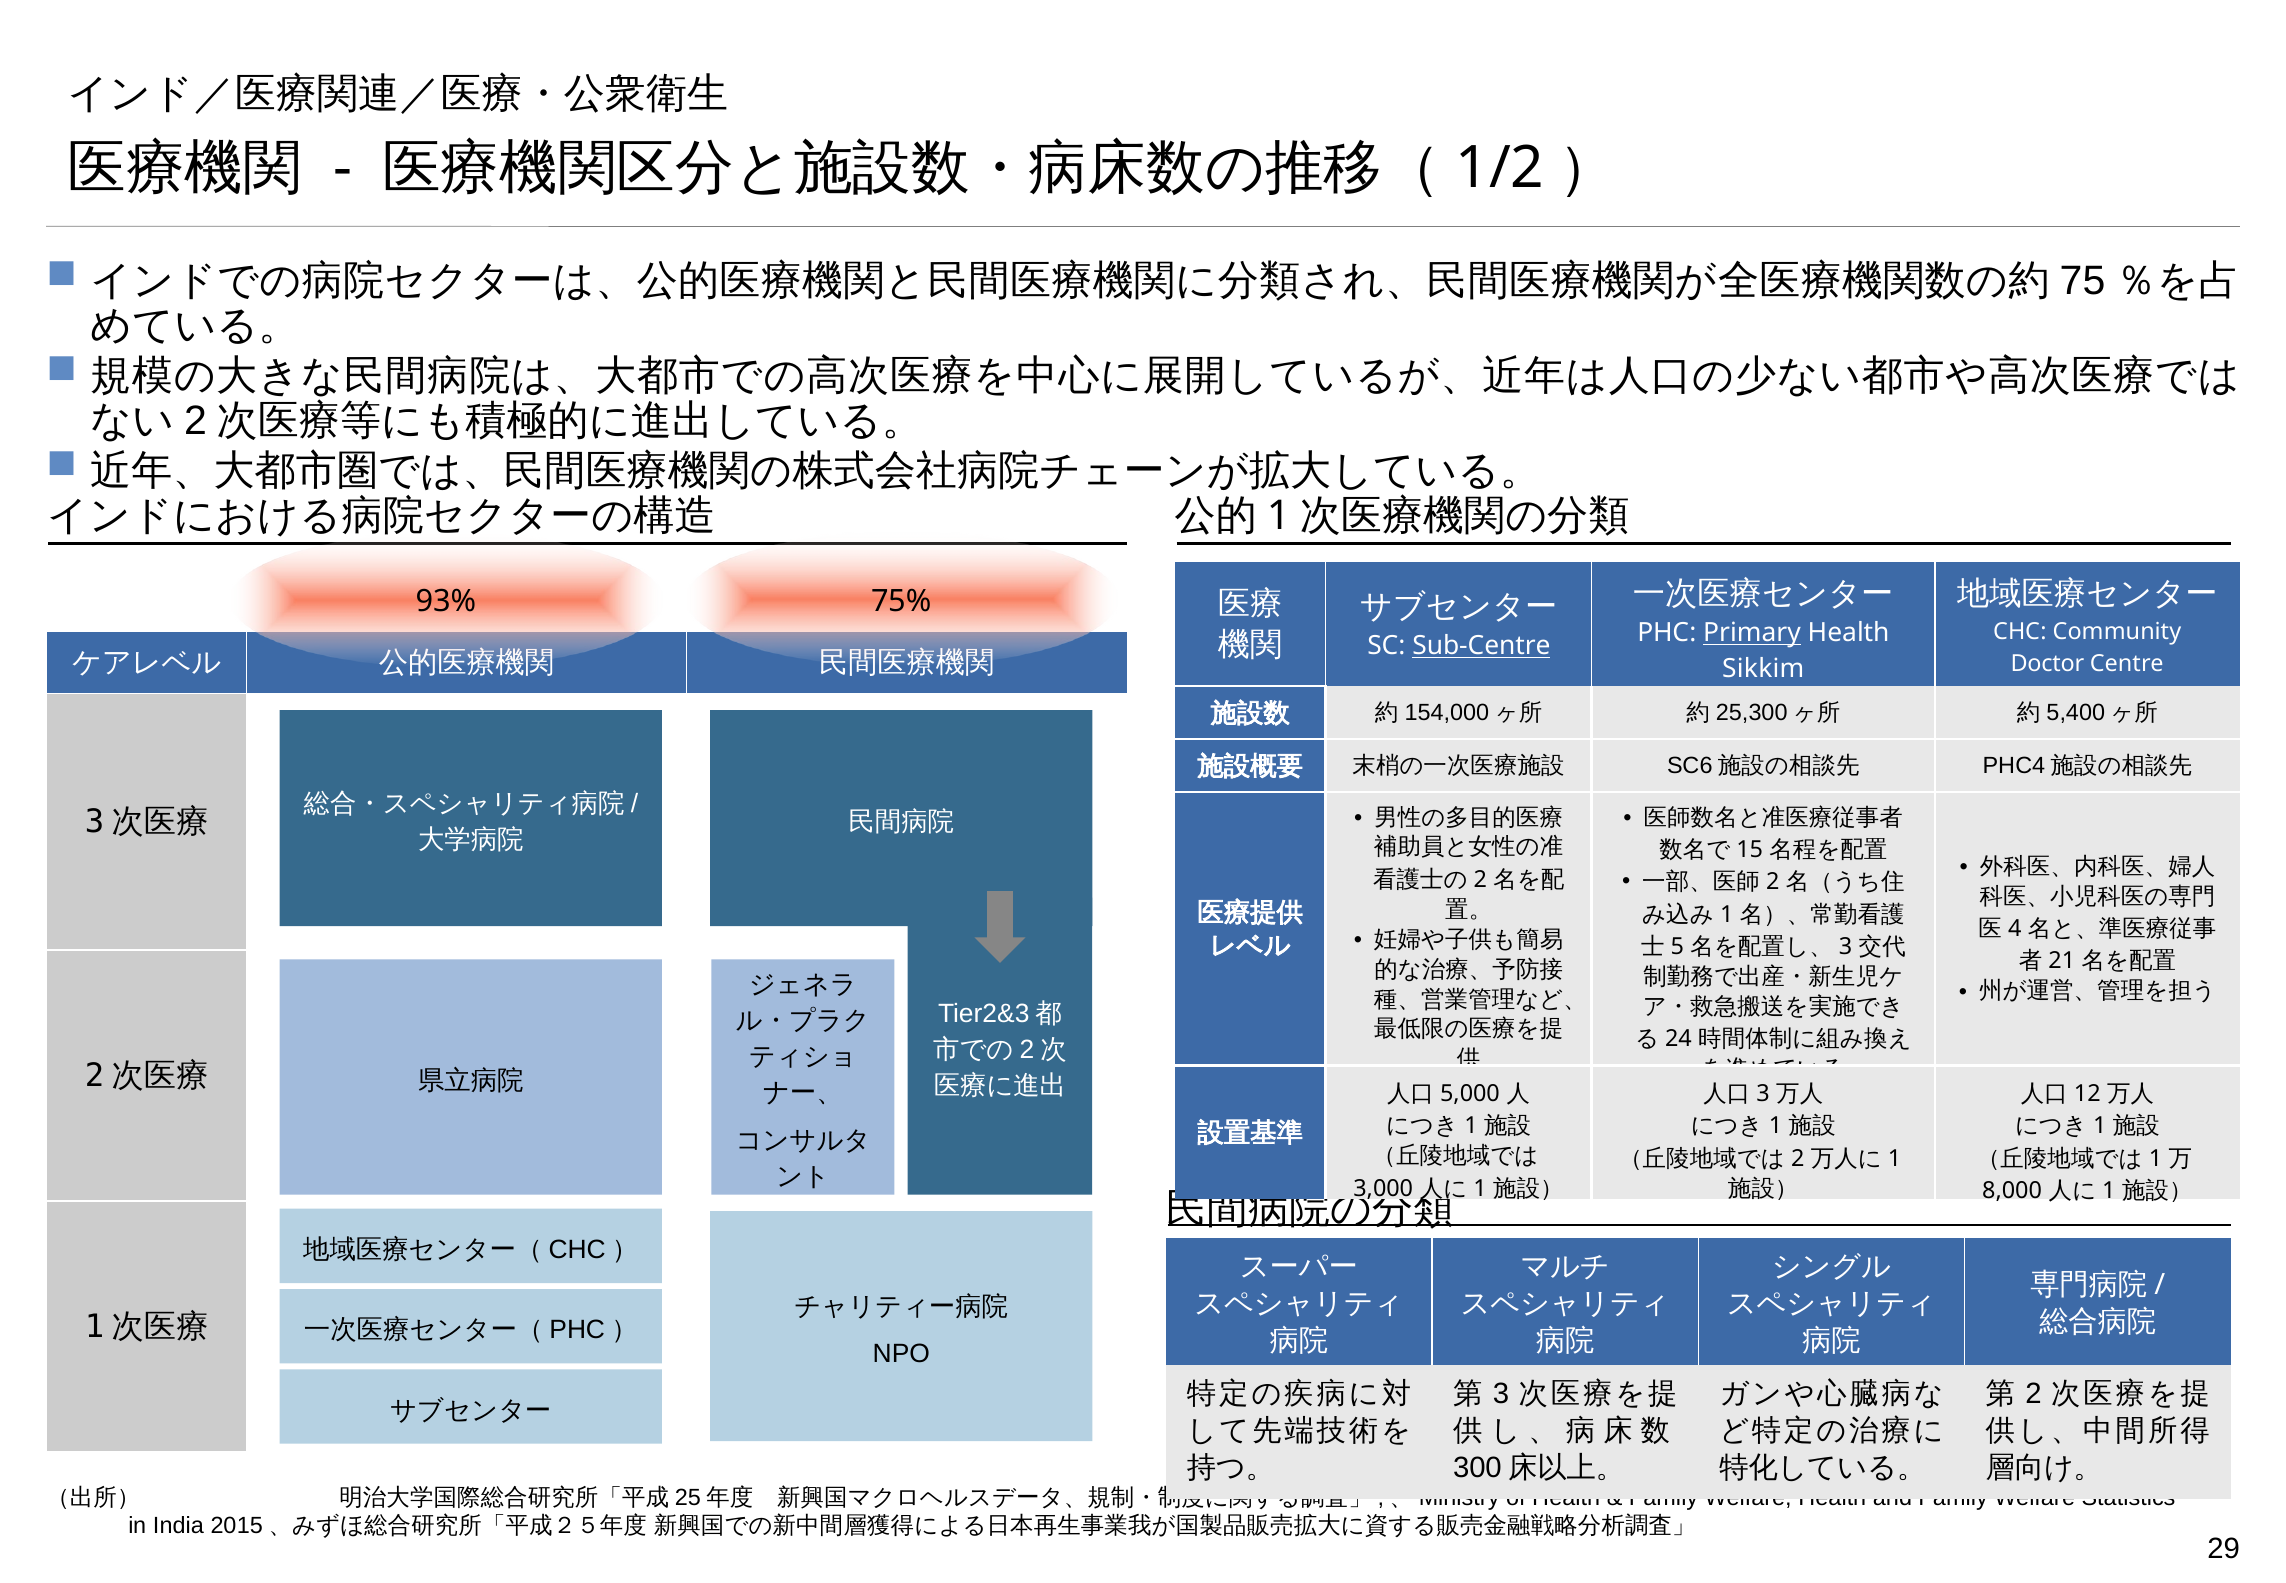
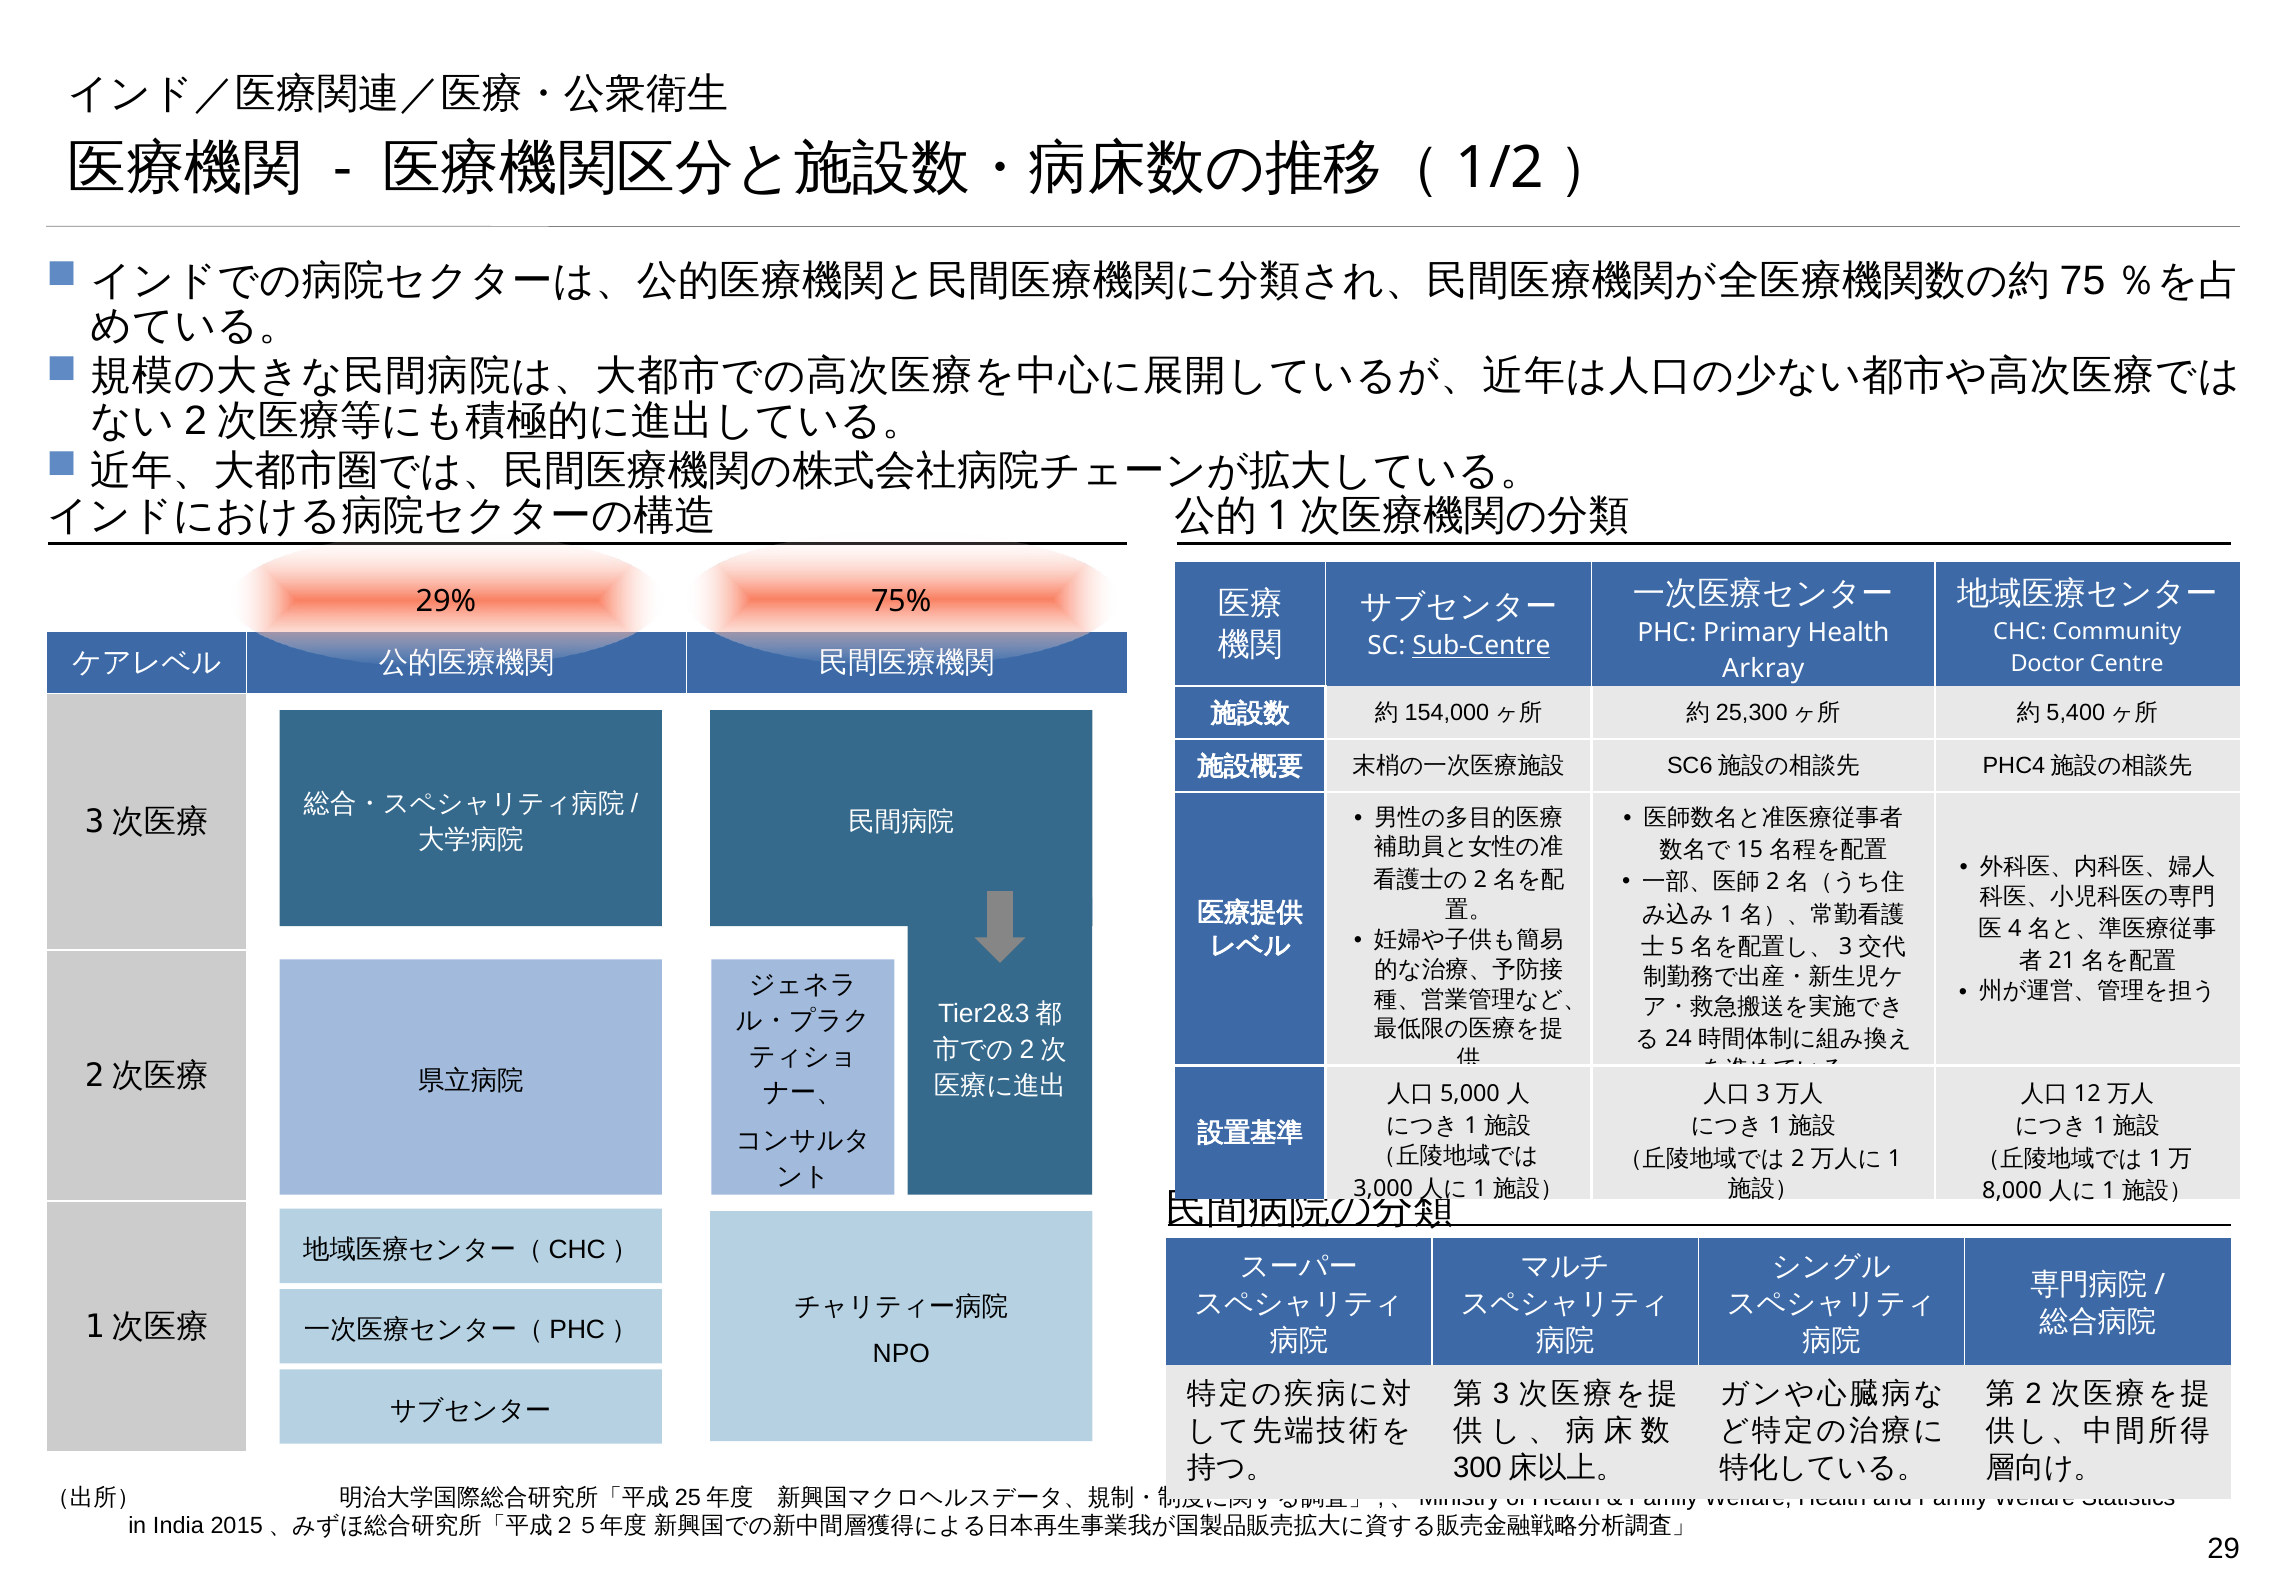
93%: 93% -> 29% (446, 602)
Primary underline: present -> none (1752, 633)
Sikkim: Sikkim -> Arkray (1763, 669)
